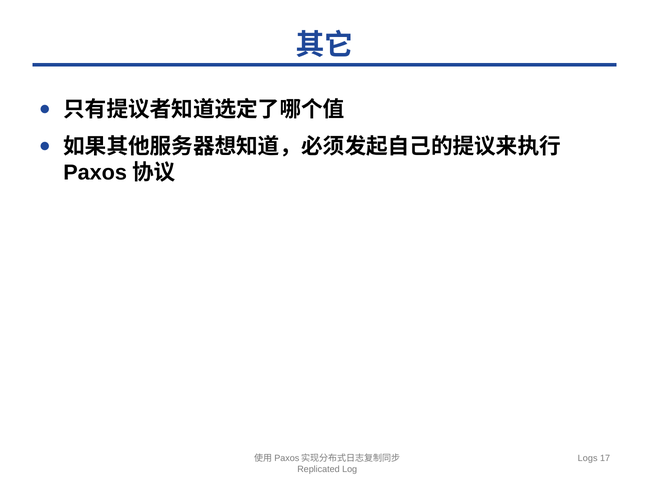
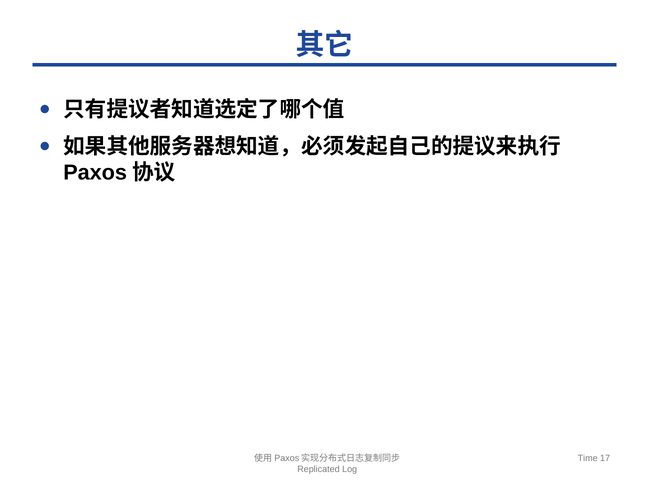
Logs: Logs -> Time (588, 458)
